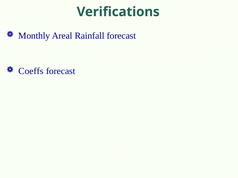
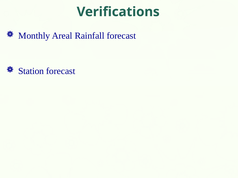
Coeffs: Coeffs -> Station (31, 71)
